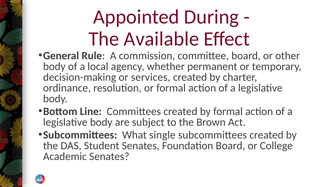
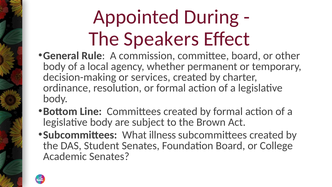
Available: Available -> Speakers (161, 39)
single: single -> illness (162, 135)
